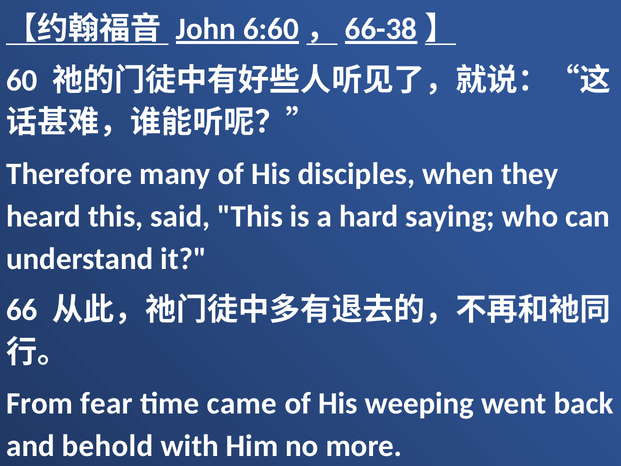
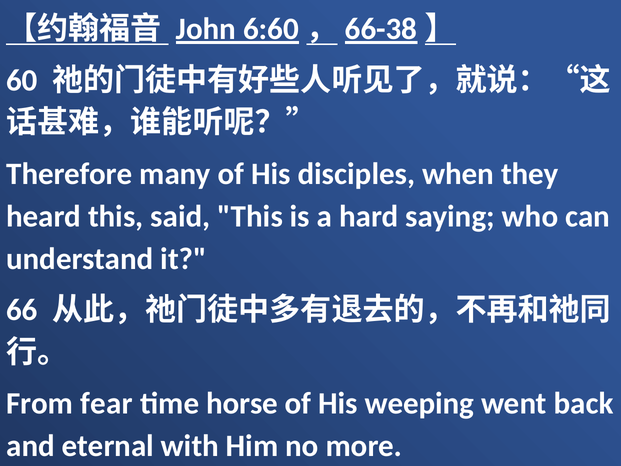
came: came -> horse (242, 403)
behold: behold -> eternal (108, 446)
